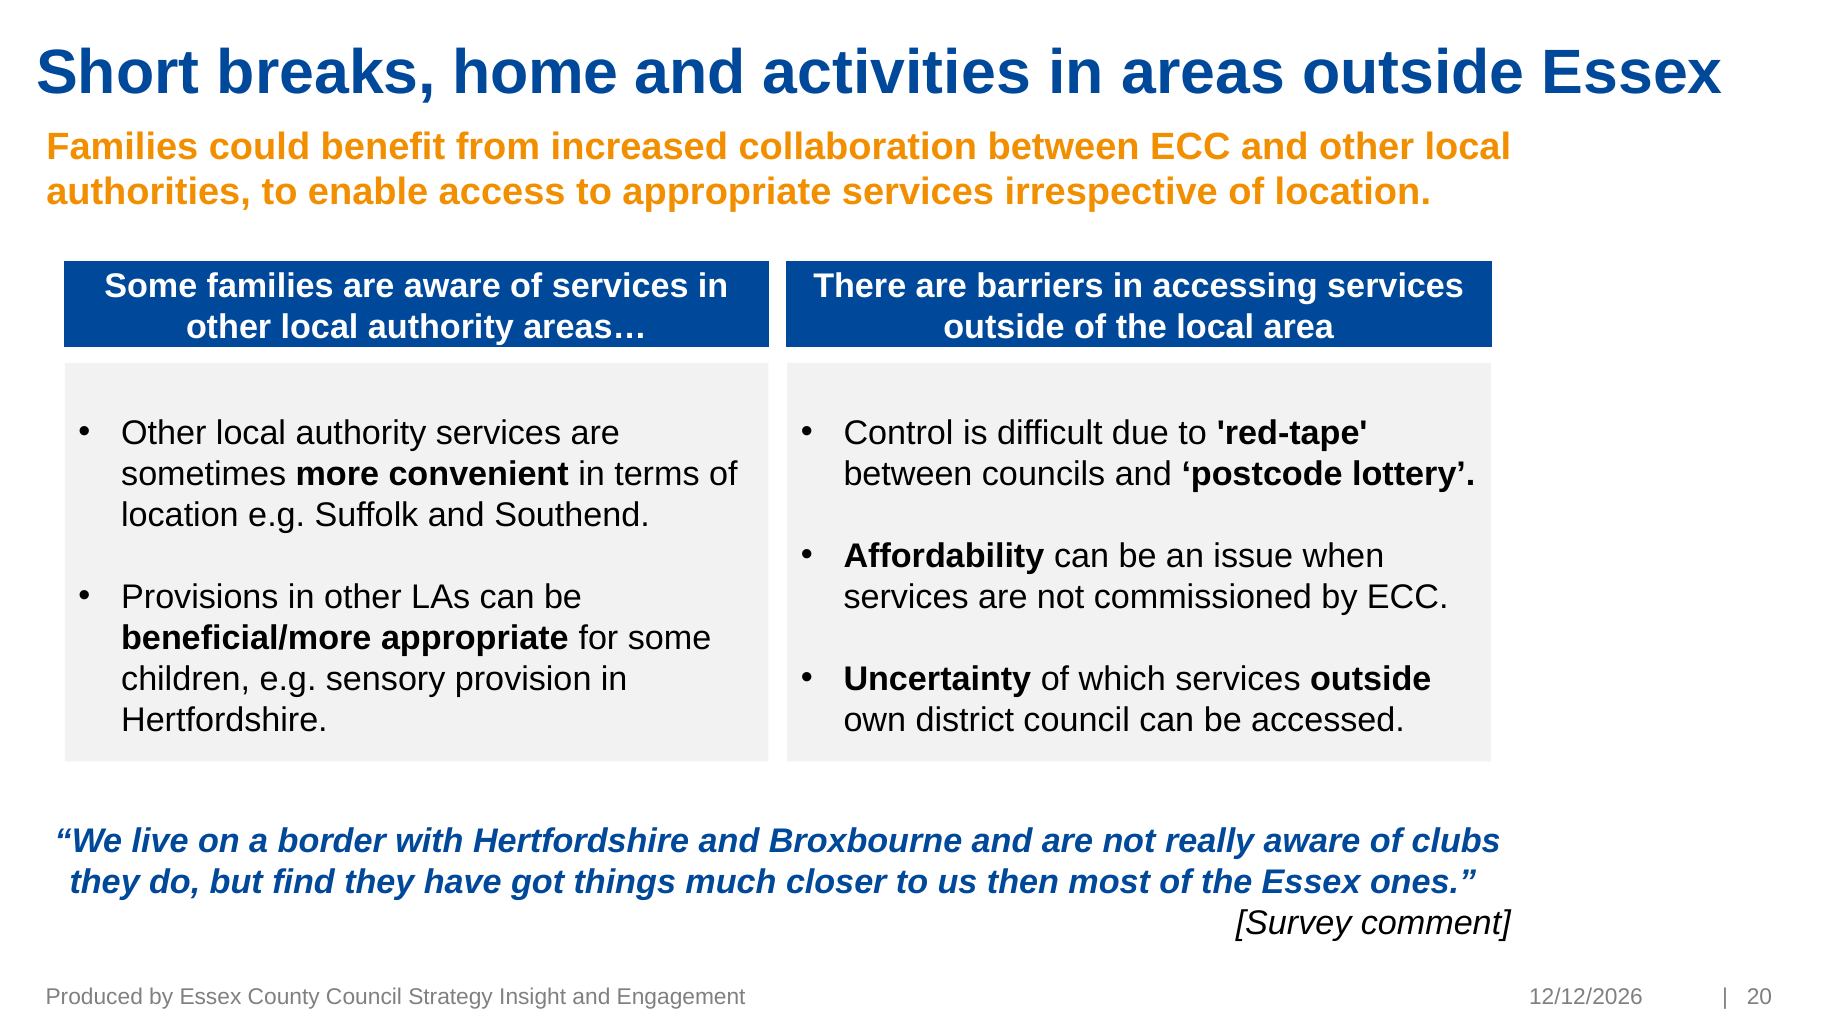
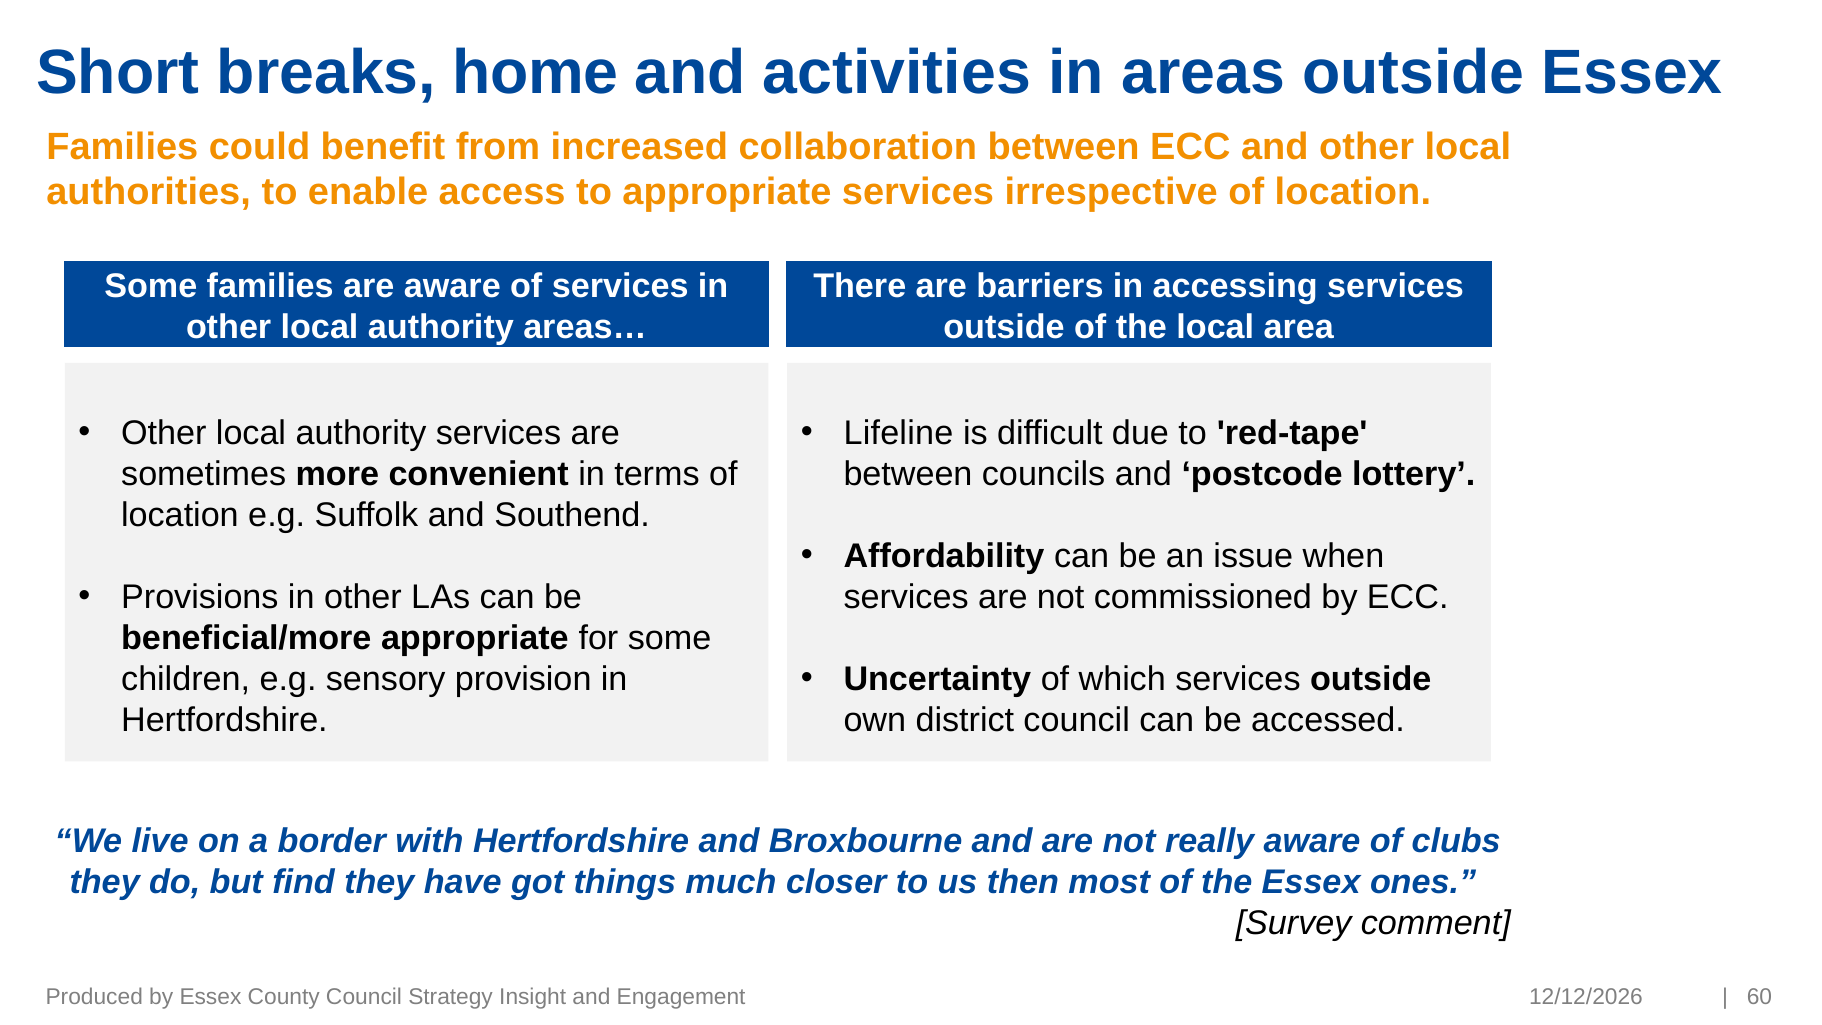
Control: Control -> Lifeline (898, 433)
20: 20 -> 60 (1759, 997)
